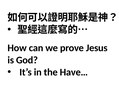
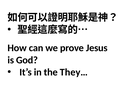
Have…: Have… -> They… (74, 72)
